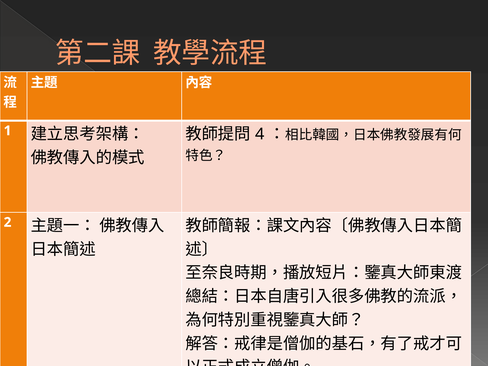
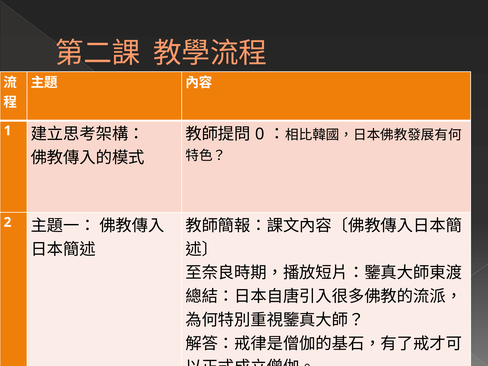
4: 4 -> 0 (260, 134)
